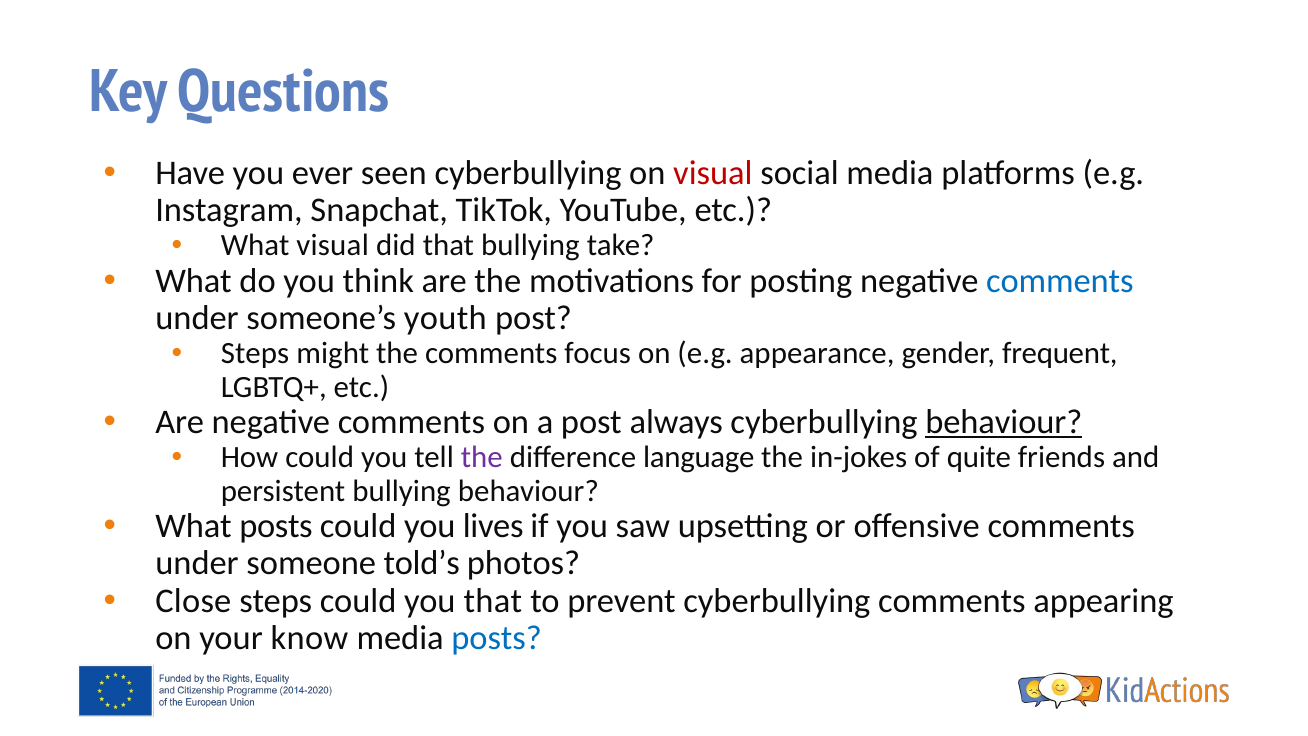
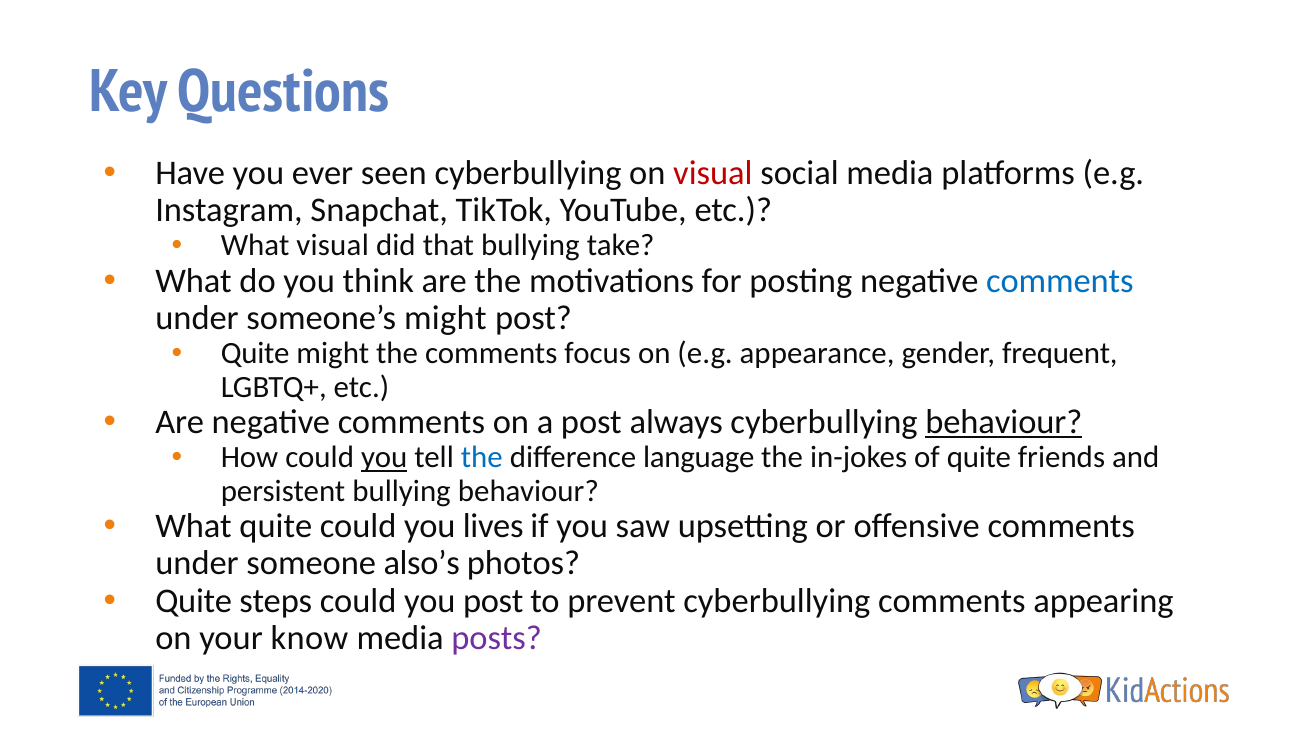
someone’s youth: youth -> might (445, 318)
Steps: Steps -> Quite (255, 353)
you underline: none -> present (384, 457)
the colour: purple -> blue (482, 457)
What posts: posts -> quite (276, 526)
told’s: told’s -> also’s (422, 563)
Close: Close -> Quite (194, 601)
you that: that -> post (493, 601)
posts colour: blue -> purple (497, 638)
